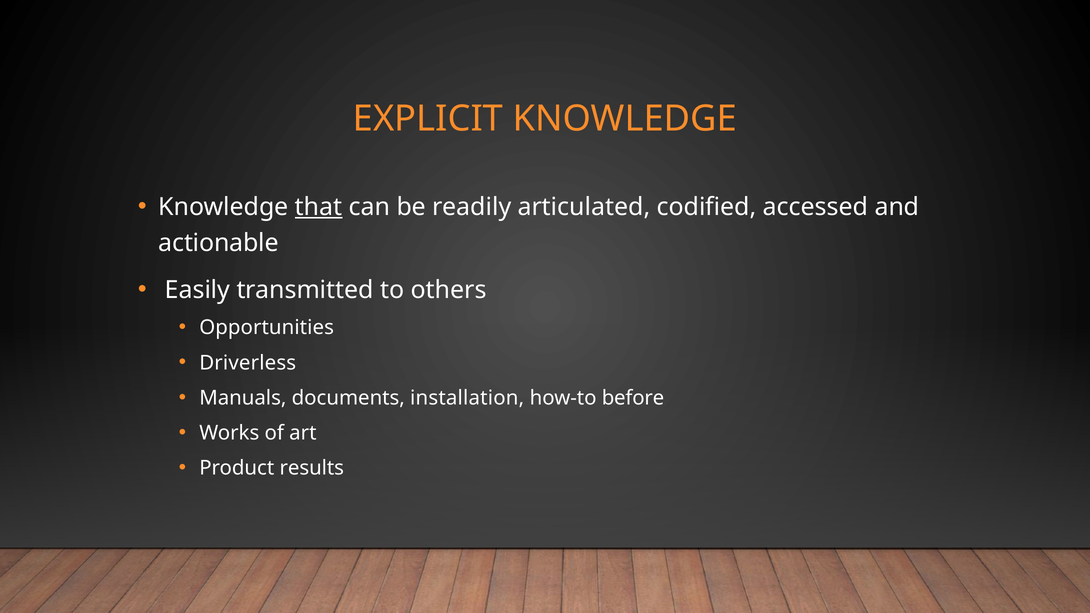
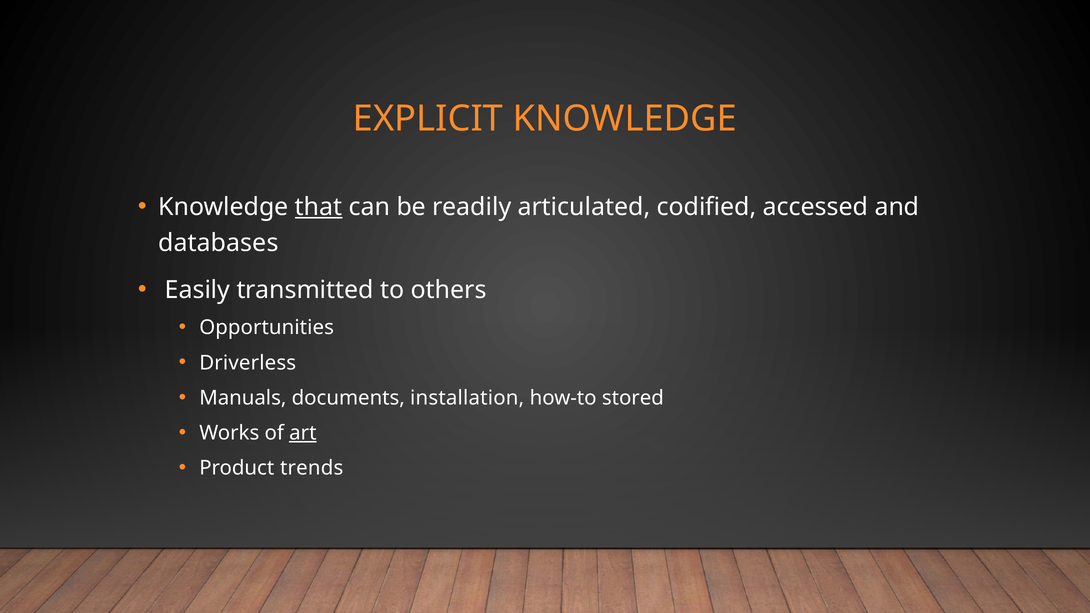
actionable: actionable -> databases (218, 243)
before: before -> stored (633, 398)
art underline: none -> present (303, 433)
results: results -> trends (312, 468)
